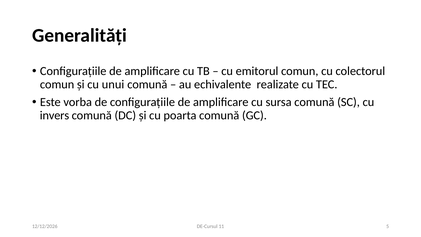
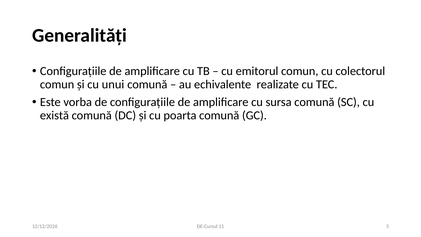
invers: invers -> există (54, 115)
